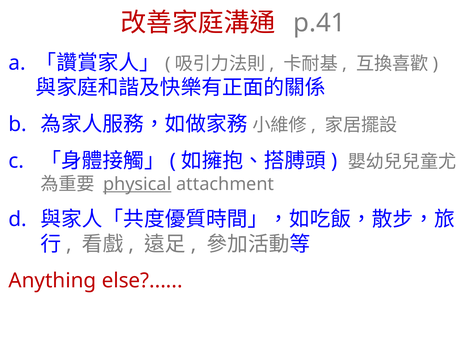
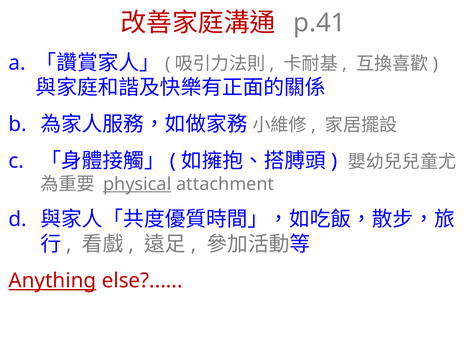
Anything underline: none -> present (52, 280)
